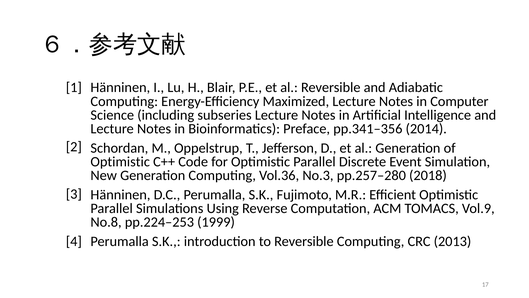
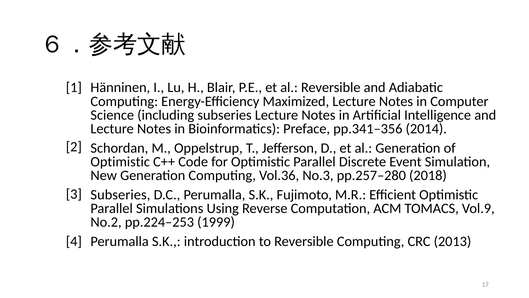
Hänninen: Hänninen -> Subseries (120, 194)
No.8: No.8 -> No.2 (106, 222)
